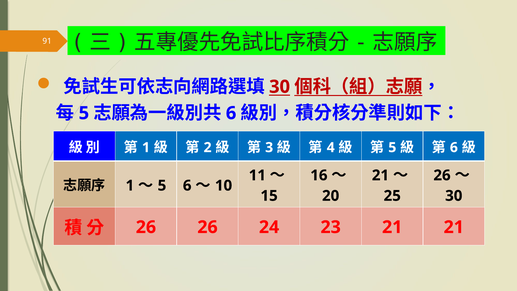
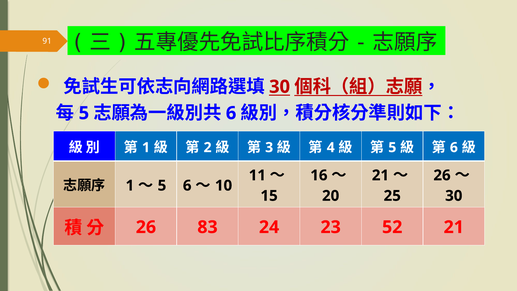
26 26: 26 -> 83 (207, 227)
23 21: 21 -> 52 (392, 227)
